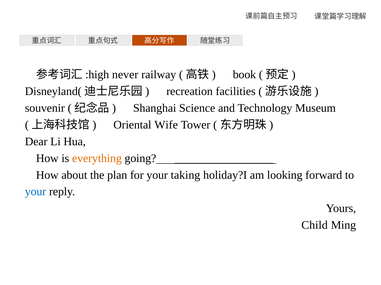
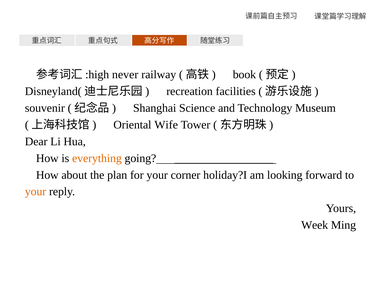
taking: taking -> corner (186, 175)
your colour: blue -> orange (36, 192)
Child: Child -> Week (315, 226)
